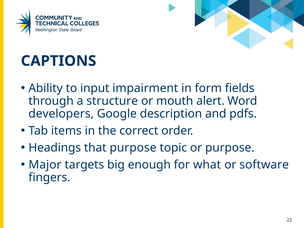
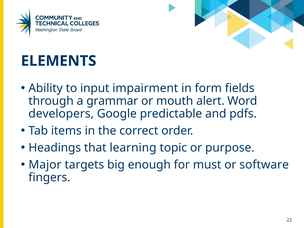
CAPTIONS: CAPTIONS -> ELEMENTS (59, 61)
structure: structure -> grammar (112, 101)
description: description -> predictable (171, 114)
that purpose: purpose -> learning (133, 148)
what: what -> must (207, 165)
